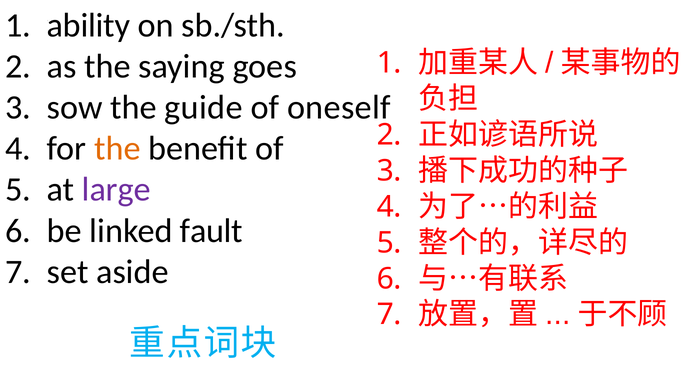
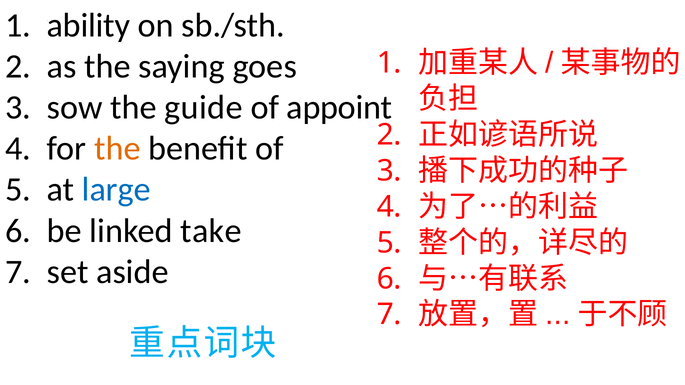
oneself: oneself -> appoint (339, 108)
large colour: purple -> blue (116, 190)
fault: fault -> take (211, 231)
